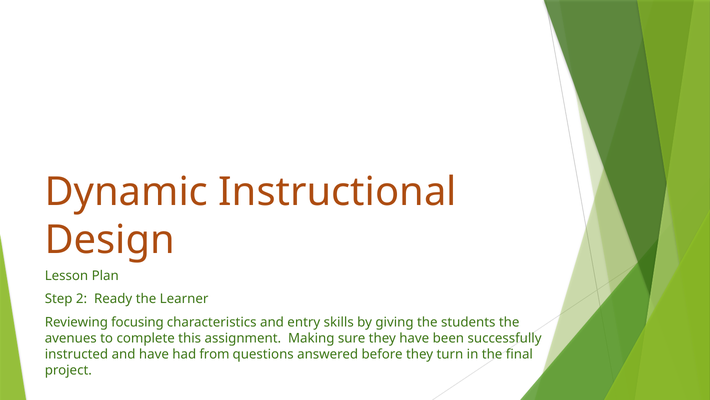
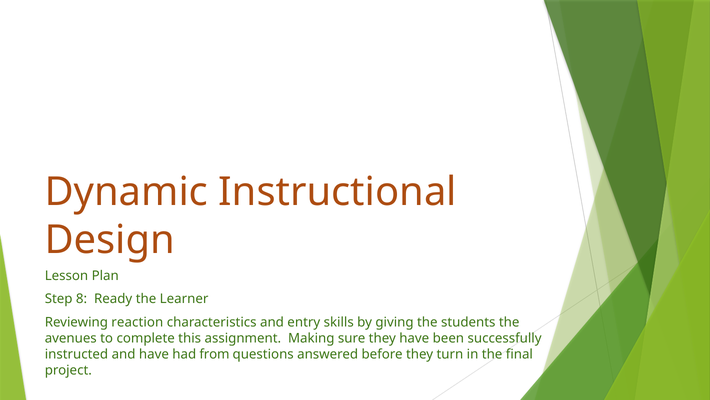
2: 2 -> 8 (82, 299)
focusing: focusing -> reaction (137, 322)
